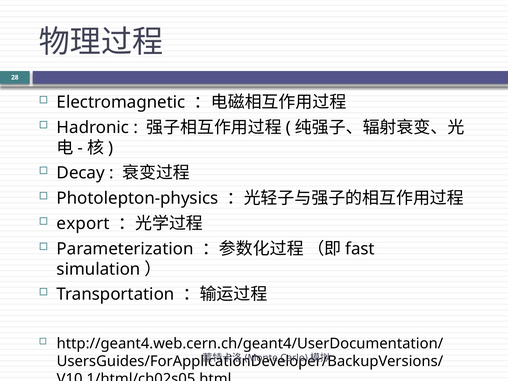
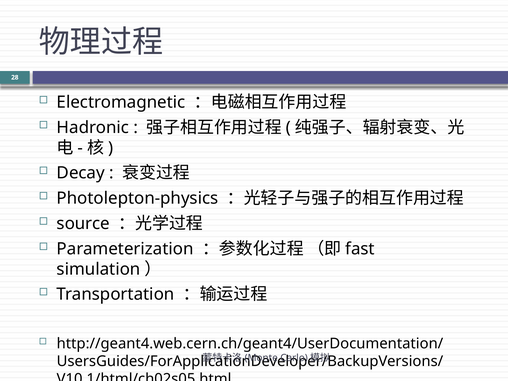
export: export -> source (83, 224)
